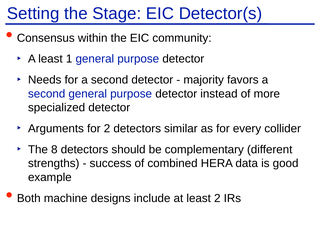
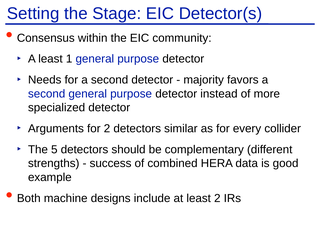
8: 8 -> 5 (54, 150)
